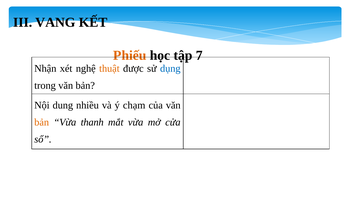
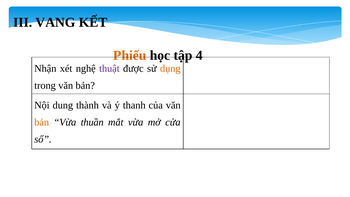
7: 7 -> 4 (199, 55)
thuật colour: orange -> purple (109, 68)
dụng colour: blue -> orange (170, 68)
nhiều: nhiều -> thành (87, 105)
chạm: chạm -> thanh (134, 105)
thanh: thanh -> thuần (92, 122)
